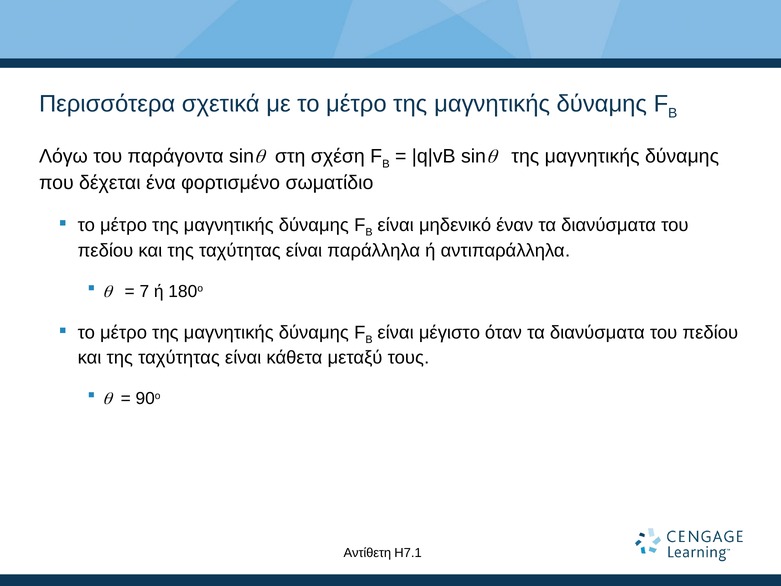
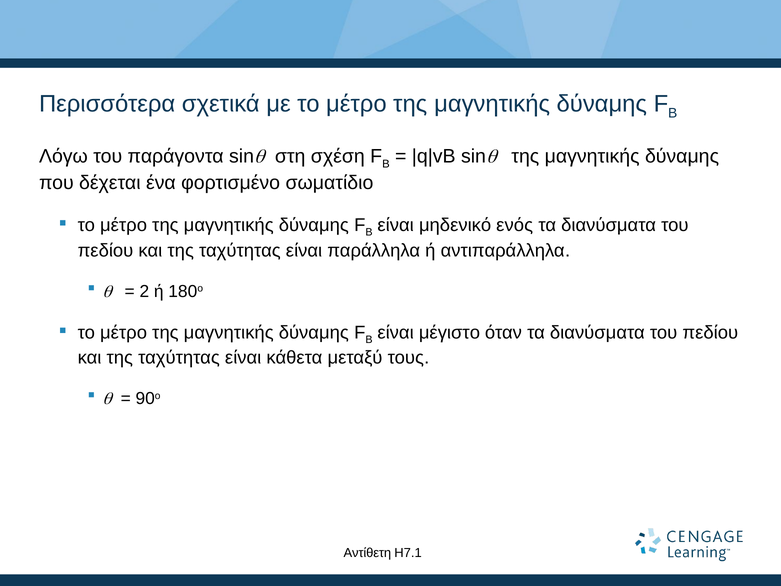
έναν: έναν -> ενός (515, 225)
7: 7 -> 2 (144, 291)
